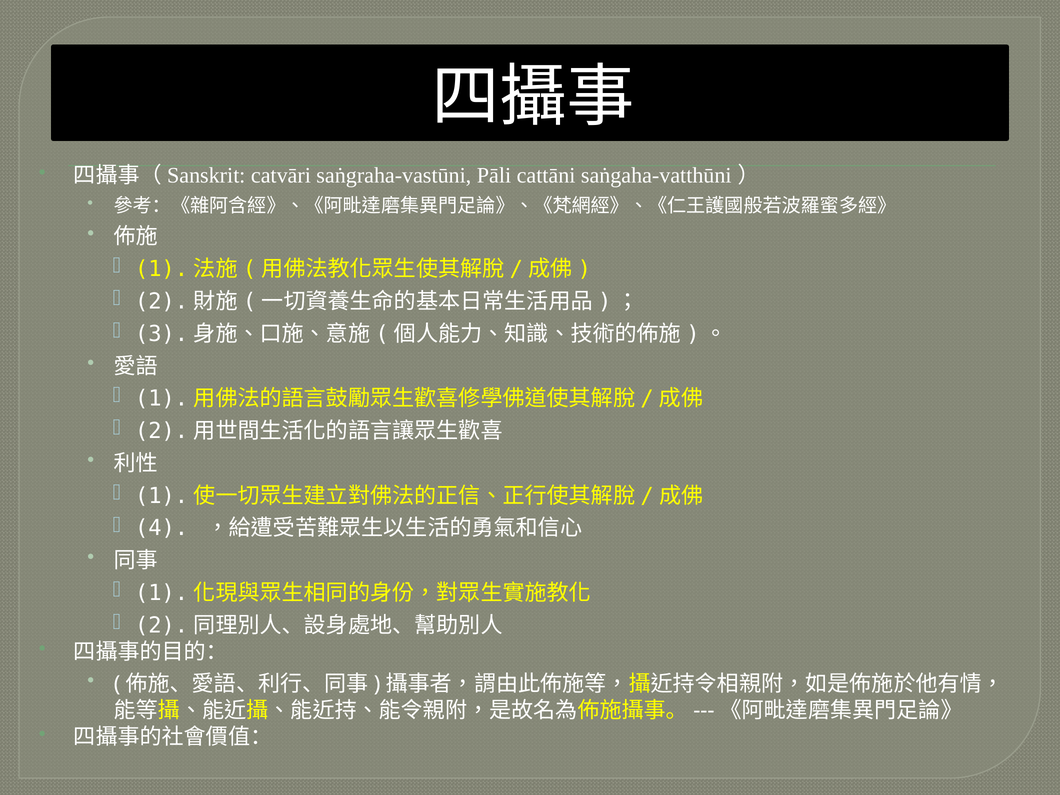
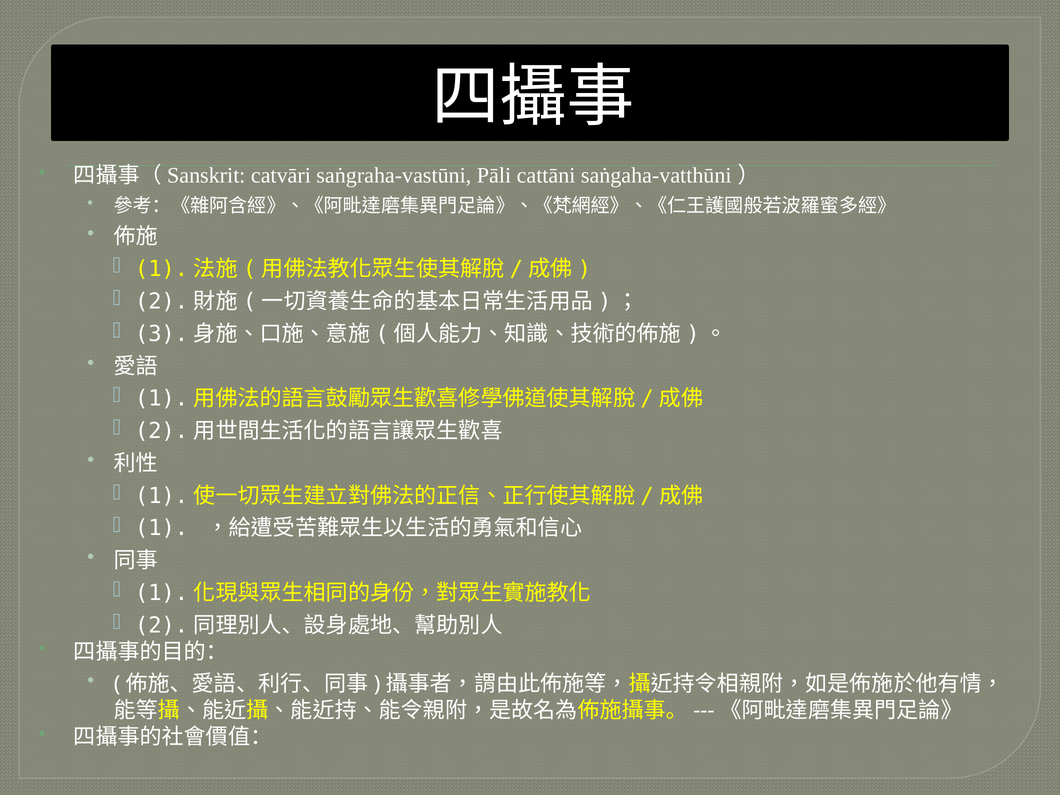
4: 4 -> 1 (162, 528)
